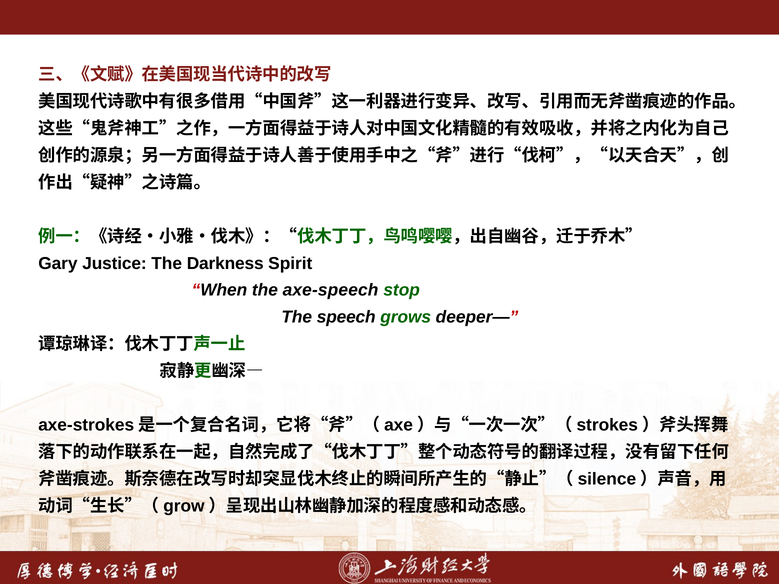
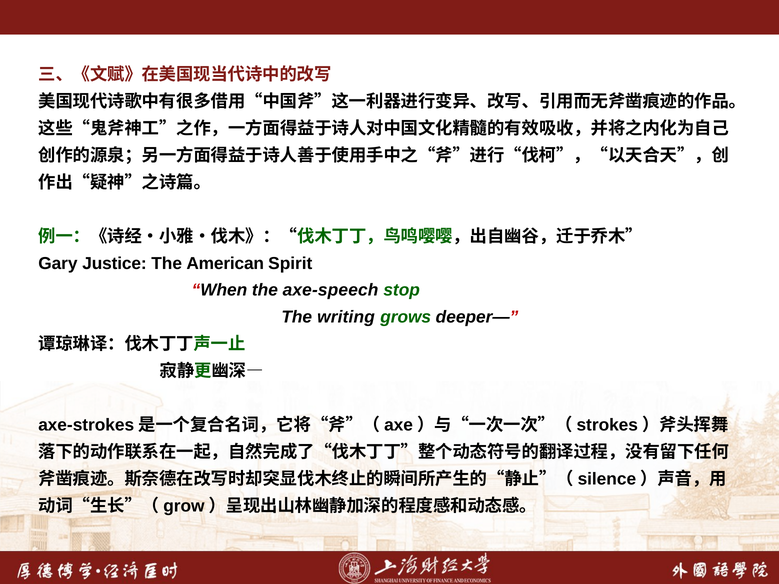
Darkness: Darkness -> American (225, 263)
speech: speech -> writing (346, 317)
